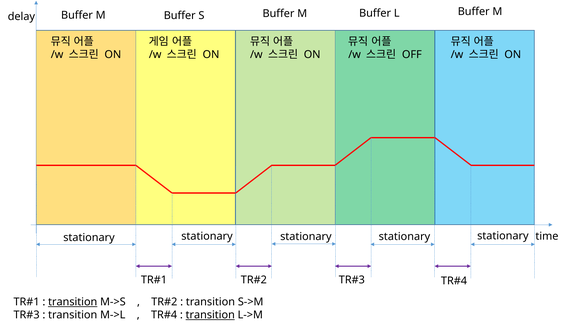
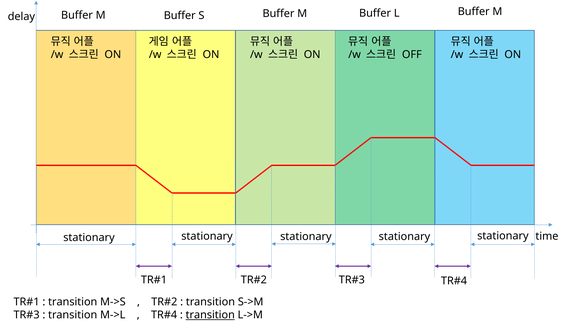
transition underline: present -> none (73, 302)
